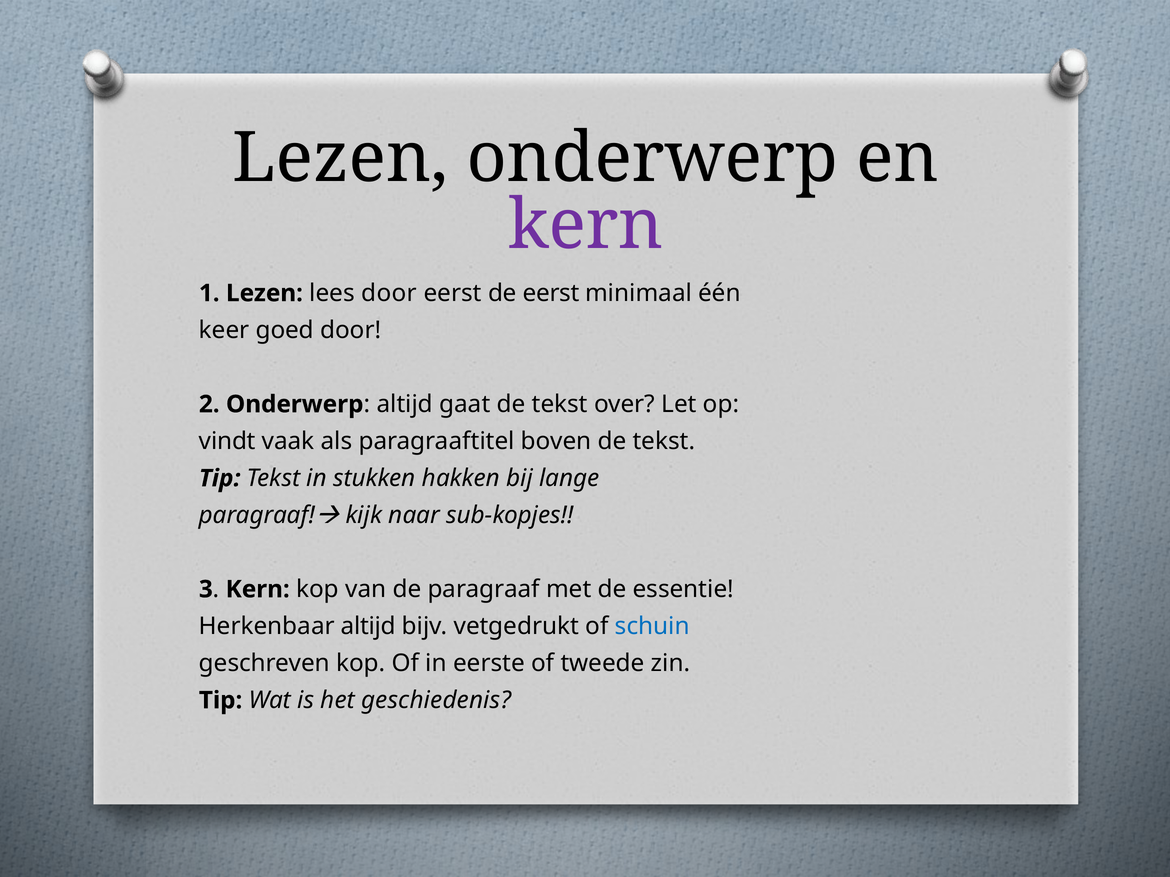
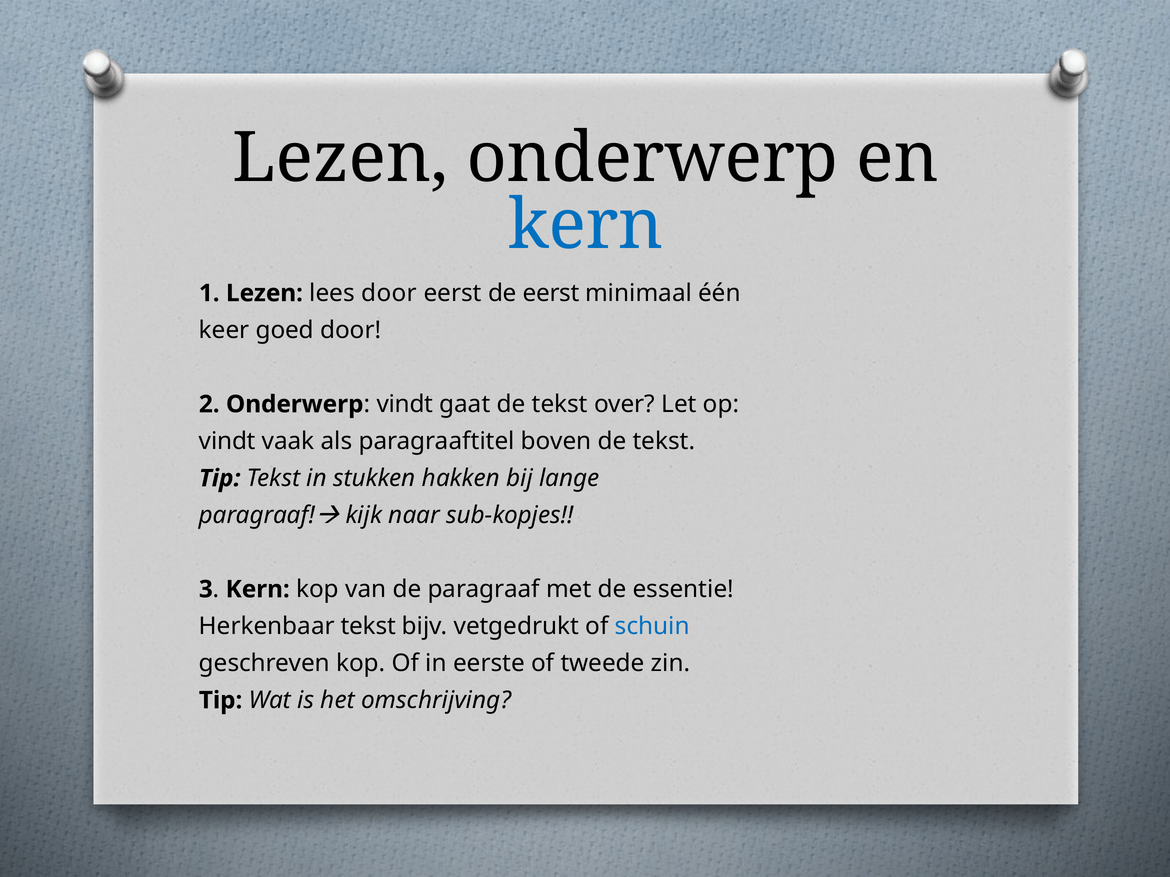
kern colour: purple -> blue (586, 225)
Onderwerp altijd: altijd -> vindt (405, 404)
Herkenbaar altijd: altijd -> tekst (368, 627)
geschiedenis: geschiedenis -> omschrijving (436, 701)
